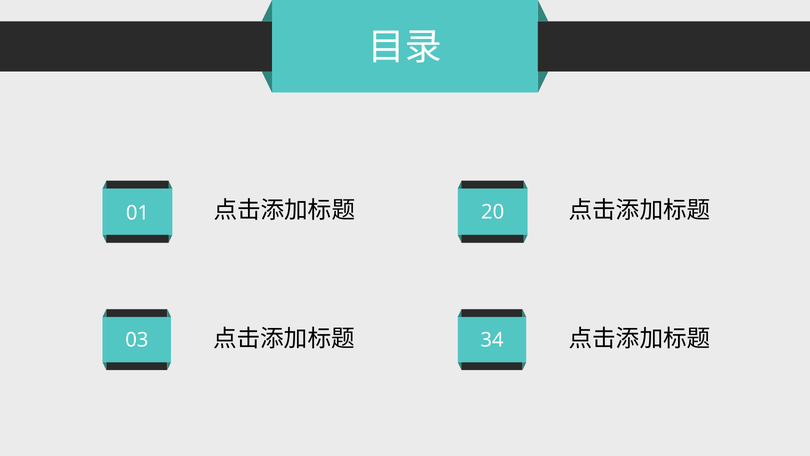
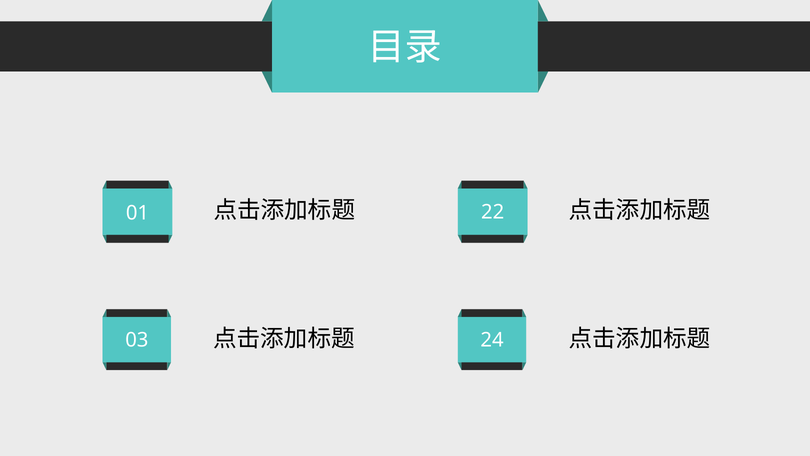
20: 20 -> 22 (493, 212)
34: 34 -> 24 (492, 340)
